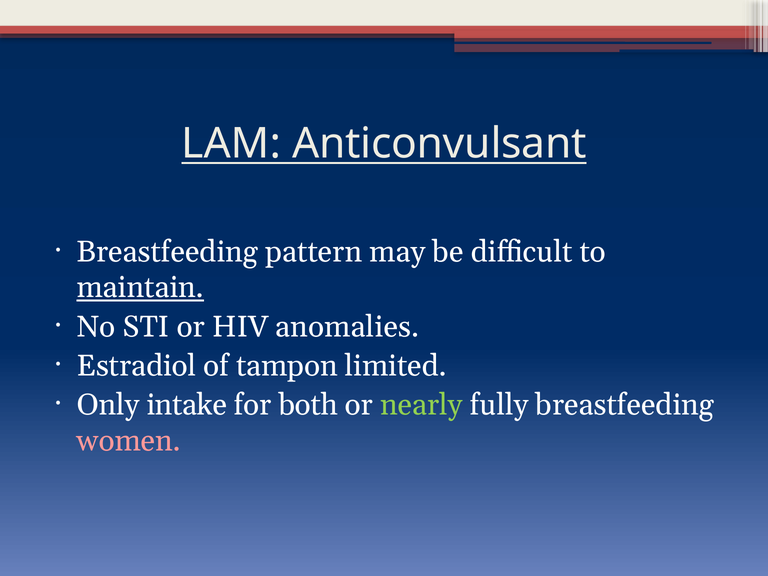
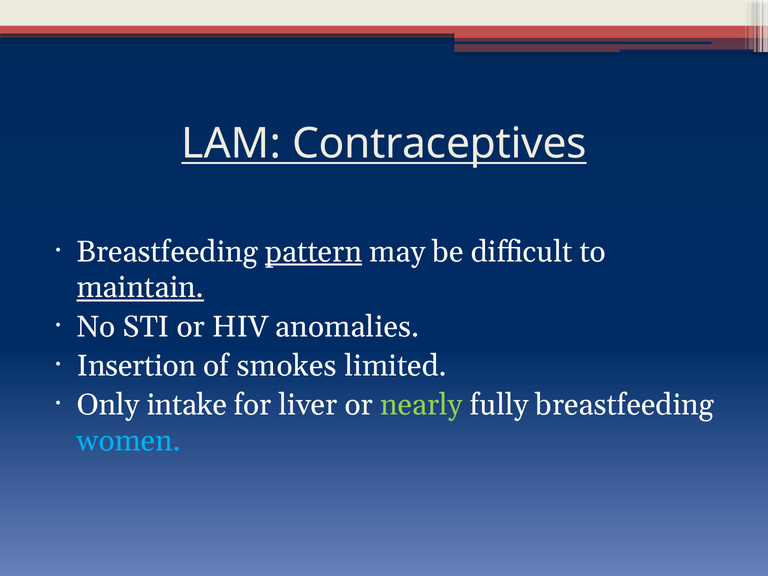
Anticonvulsant: Anticonvulsant -> Contraceptives (439, 144)
pattern underline: none -> present (314, 252)
Estradiol: Estradiol -> Insertion (136, 366)
tampon: tampon -> smokes (287, 366)
both: both -> liver (308, 405)
women colour: pink -> light blue (129, 441)
